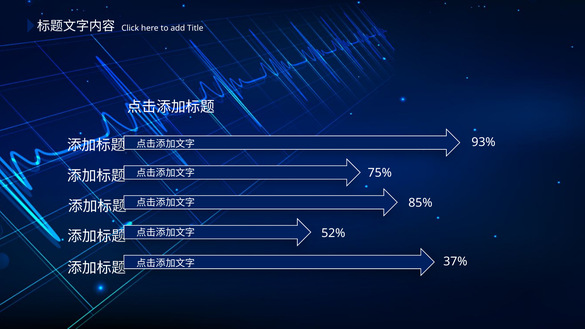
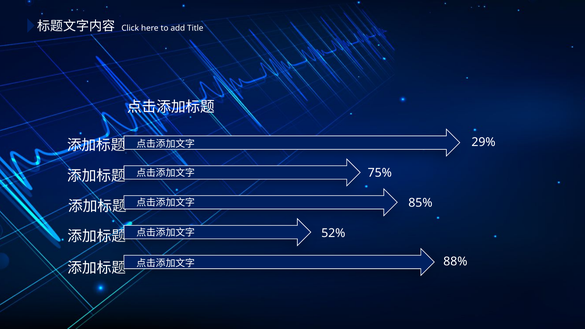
93%: 93% -> 29% (483, 142)
37%: 37% -> 88% (455, 261)
